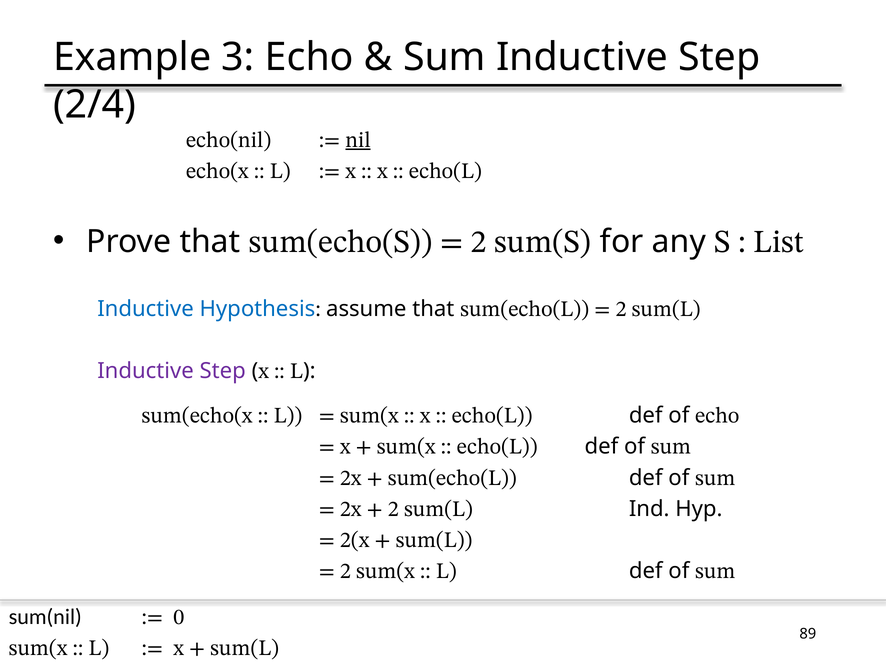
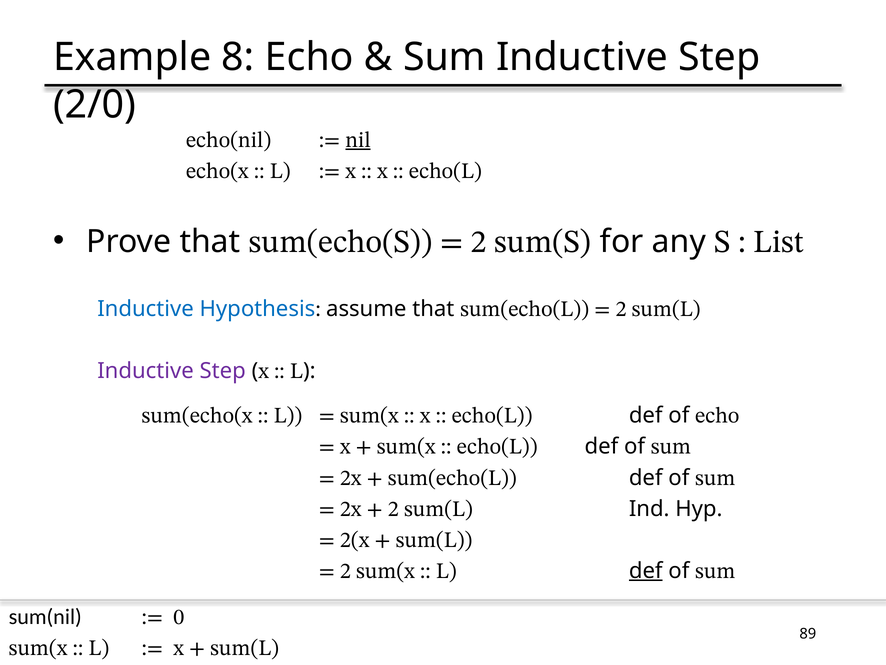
3: 3 -> 8 (238, 57)
2/4: 2/4 -> 2/0 (95, 105)
def underline: none -> present (646, 570)
